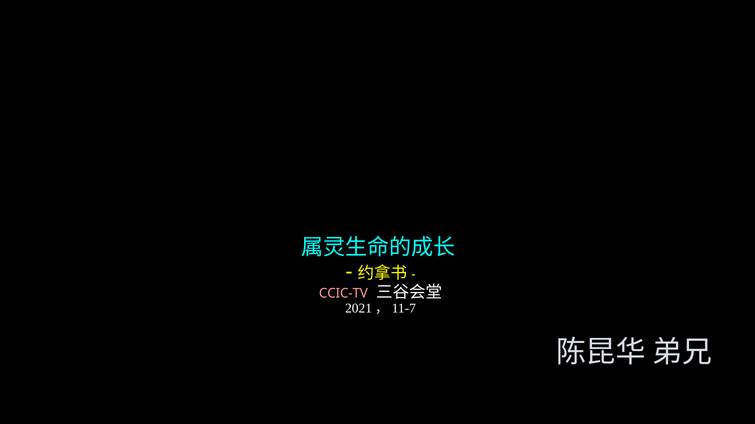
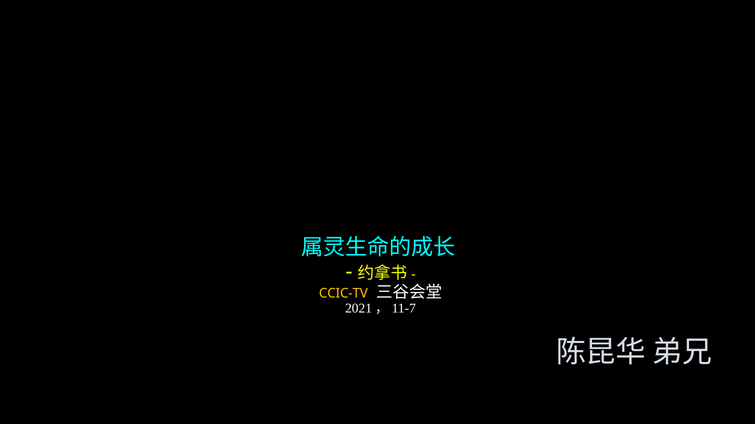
CCIC-TV colour: pink -> yellow (343, 294)
